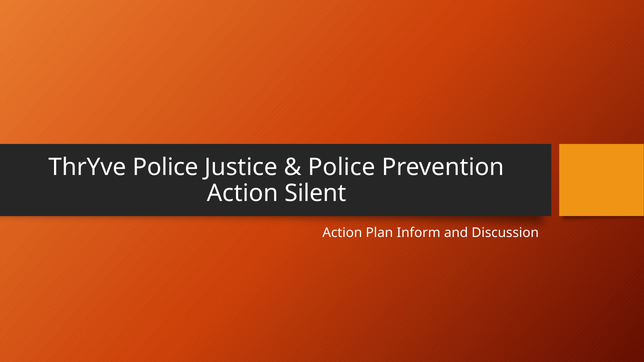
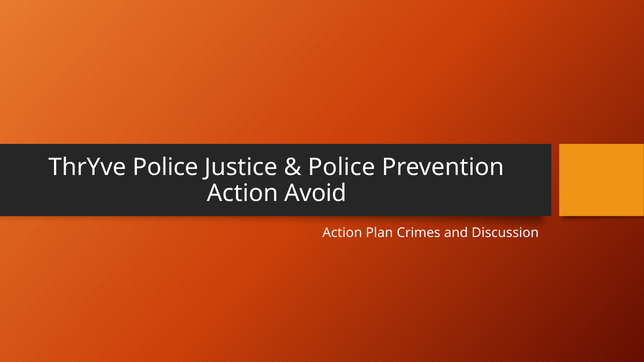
Silent: Silent -> Avoid (315, 193)
Inform: Inform -> Crimes (419, 233)
